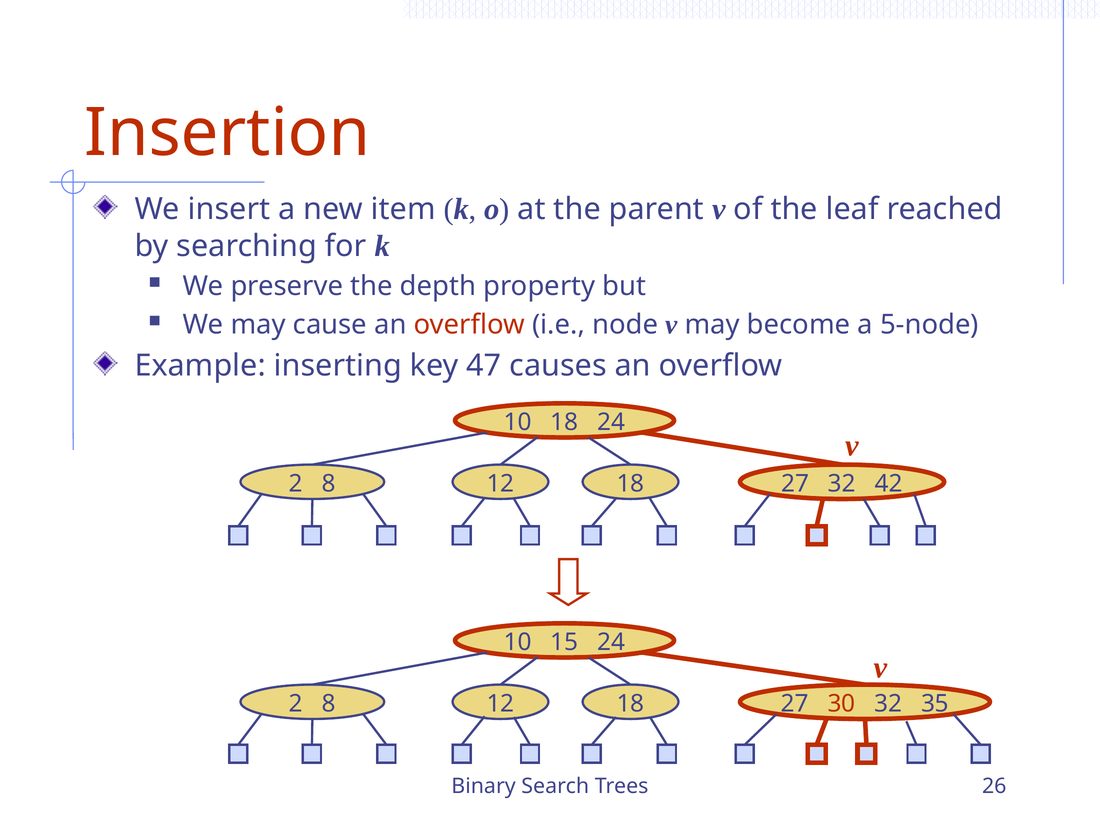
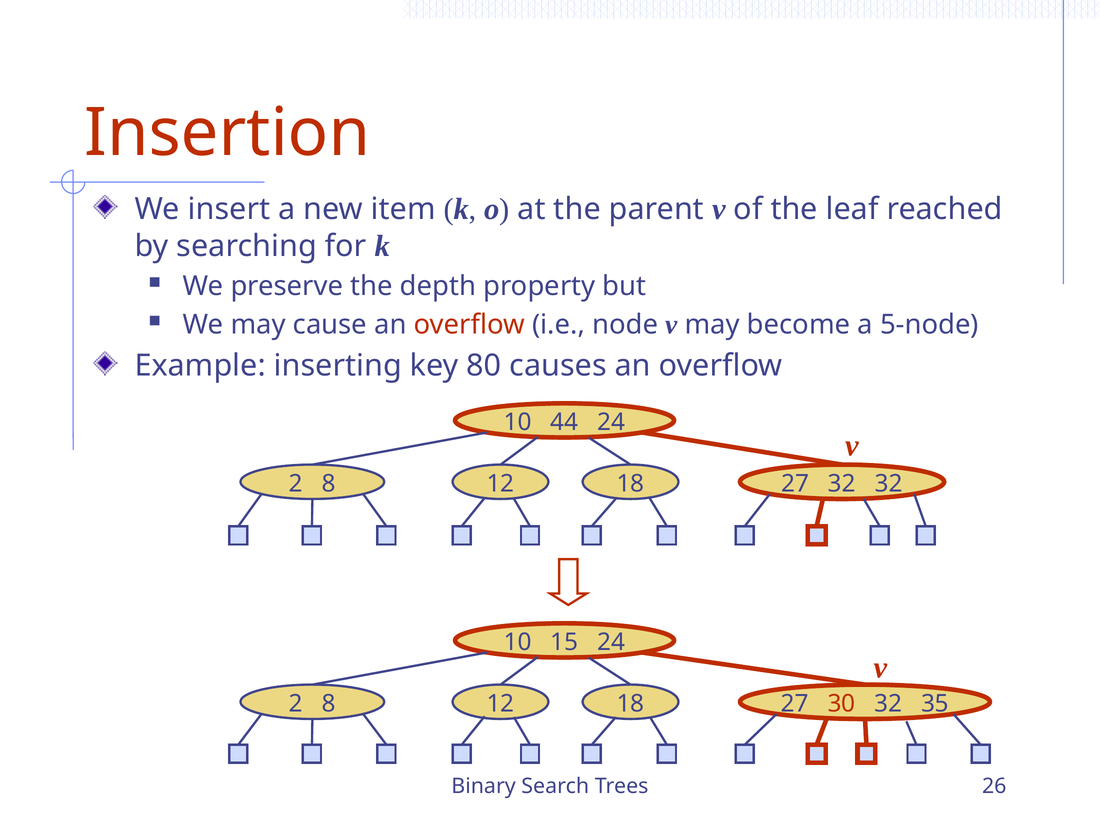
47: 47 -> 80 (484, 366)
10 18: 18 -> 44 (564, 422)
32 42: 42 -> 32 (889, 483)
